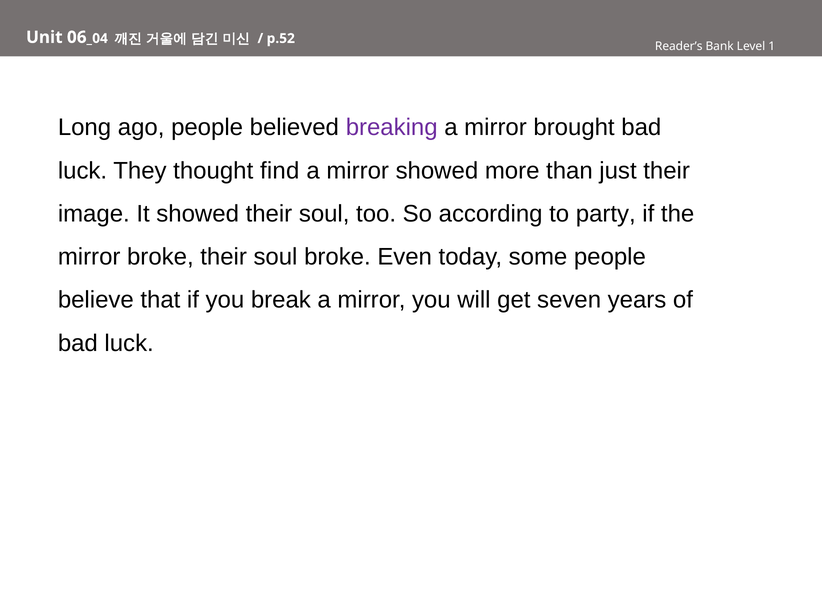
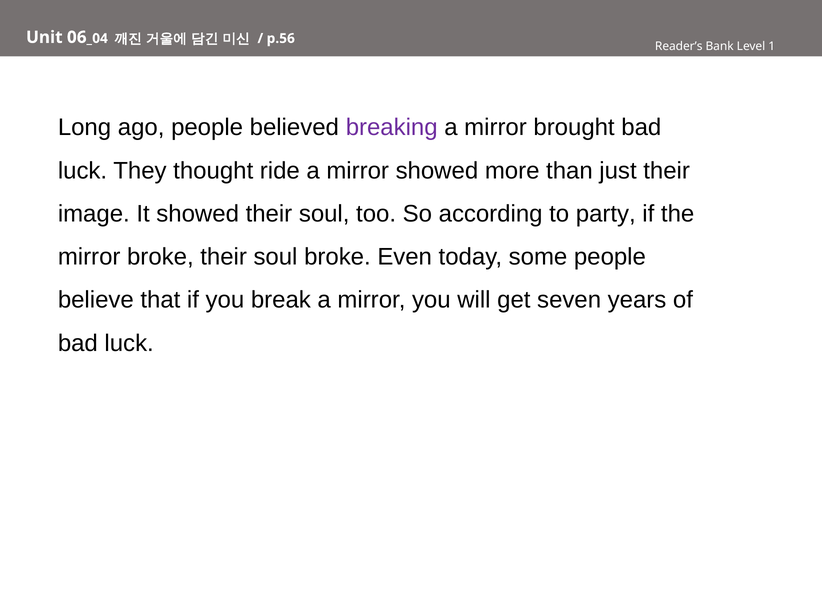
p.52: p.52 -> p.56 (281, 38)
find: find -> ride (280, 171)
